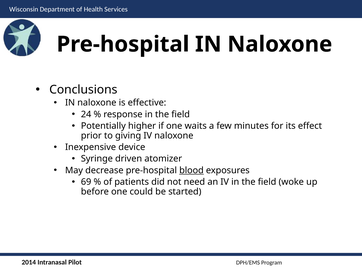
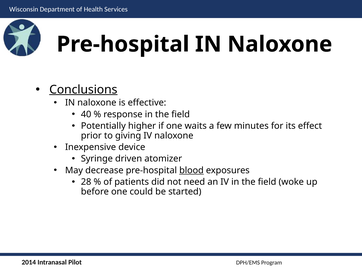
Conclusions underline: none -> present (83, 90)
24: 24 -> 40 (86, 115)
69: 69 -> 28 (86, 182)
